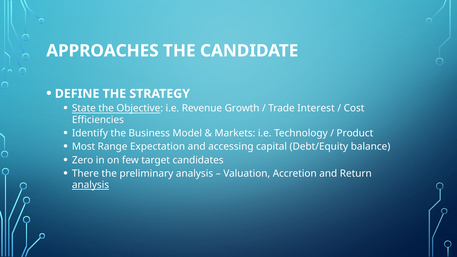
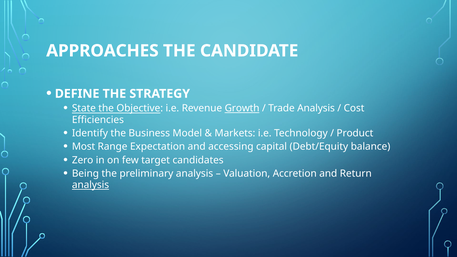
Growth underline: none -> present (242, 108)
Trade Interest: Interest -> Analysis (316, 108)
There: There -> Being (85, 173)
